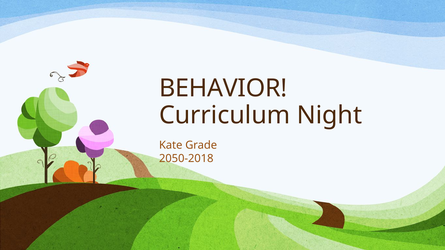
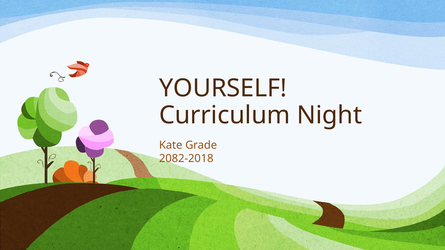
BEHAVIOR: BEHAVIOR -> YOURSELF (223, 88)
2050-2018: 2050-2018 -> 2082-2018 (186, 159)
